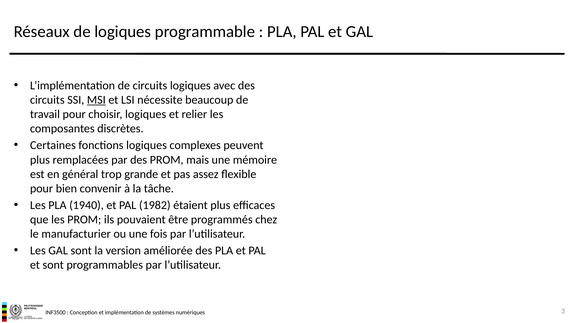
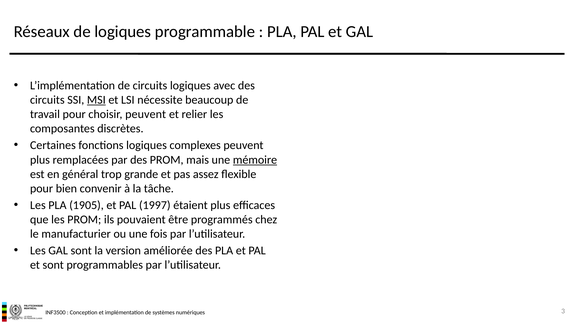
choisir logiques: logiques -> peuvent (146, 114)
mémoire underline: none -> present (255, 160)
1940: 1940 -> 1905 (87, 205)
1982: 1982 -> 1997 (155, 205)
